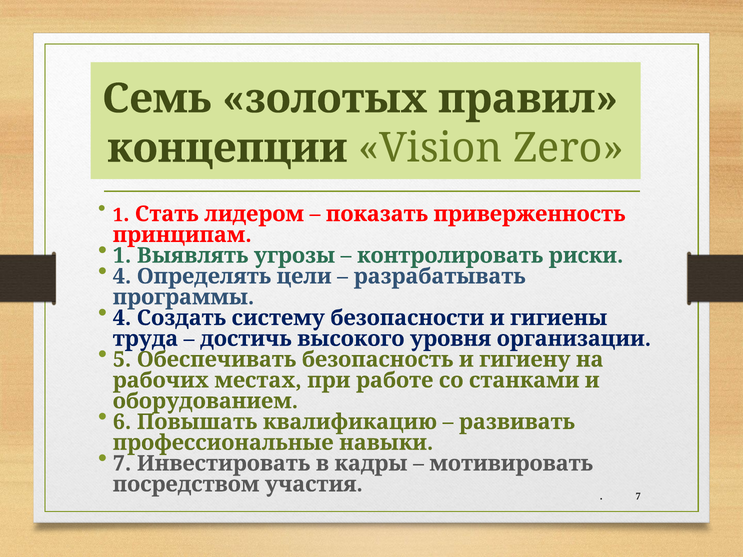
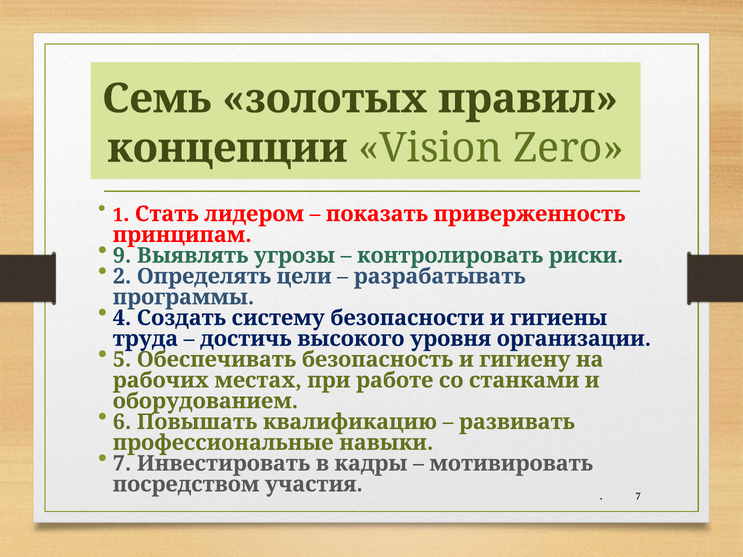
1: 1 -> 9 (122, 256)
4: 4 -> 2 (122, 276)
